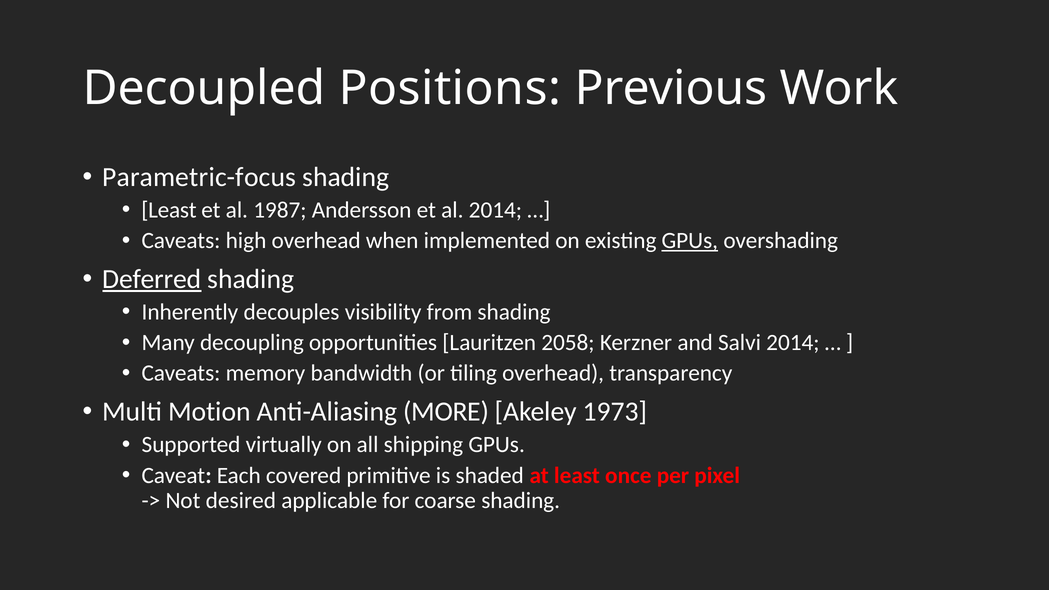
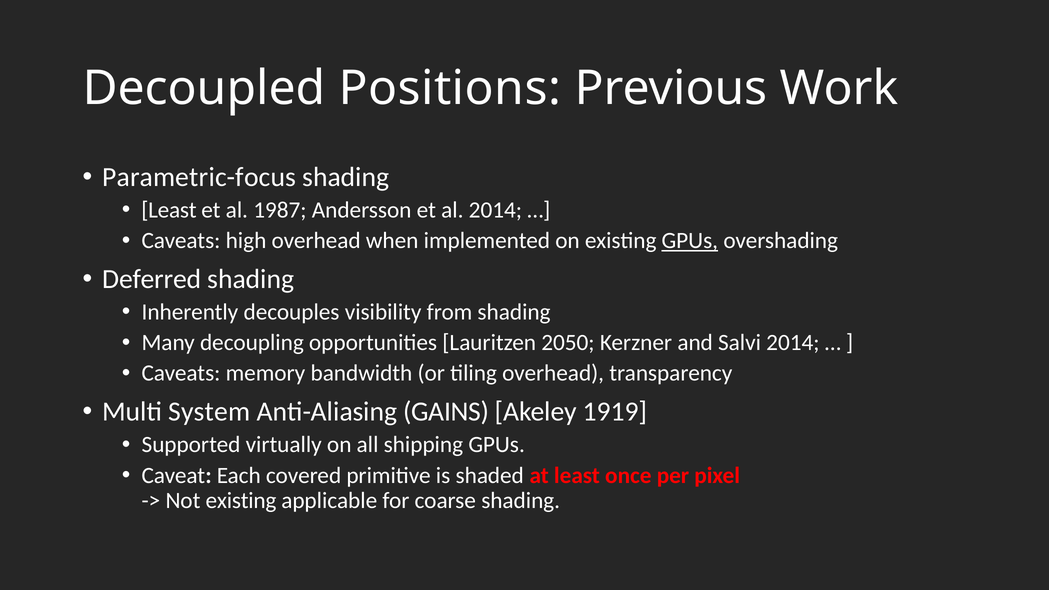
Deferred underline: present -> none (152, 279)
2058: 2058 -> 2050 (568, 343)
Motion: Motion -> System (209, 412)
MORE: MORE -> GAINS (446, 412)
1973: 1973 -> 1919 (615, 412)
Not desired: desired -> existing (241, 501)
